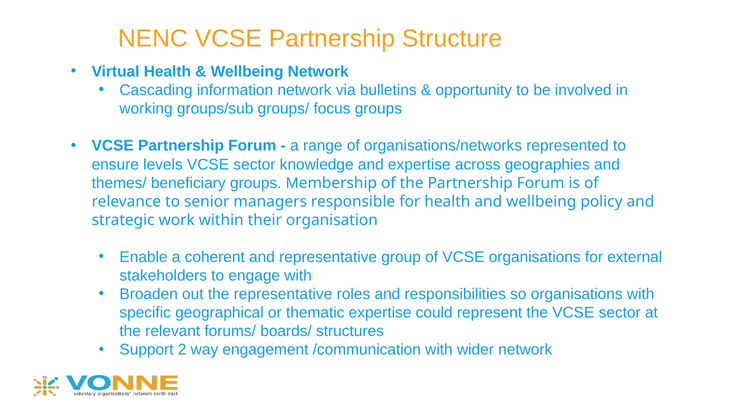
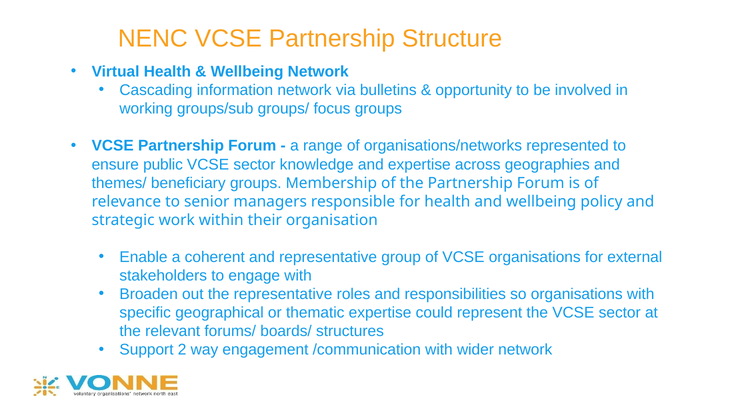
levels: levels -> public (163, 164)
